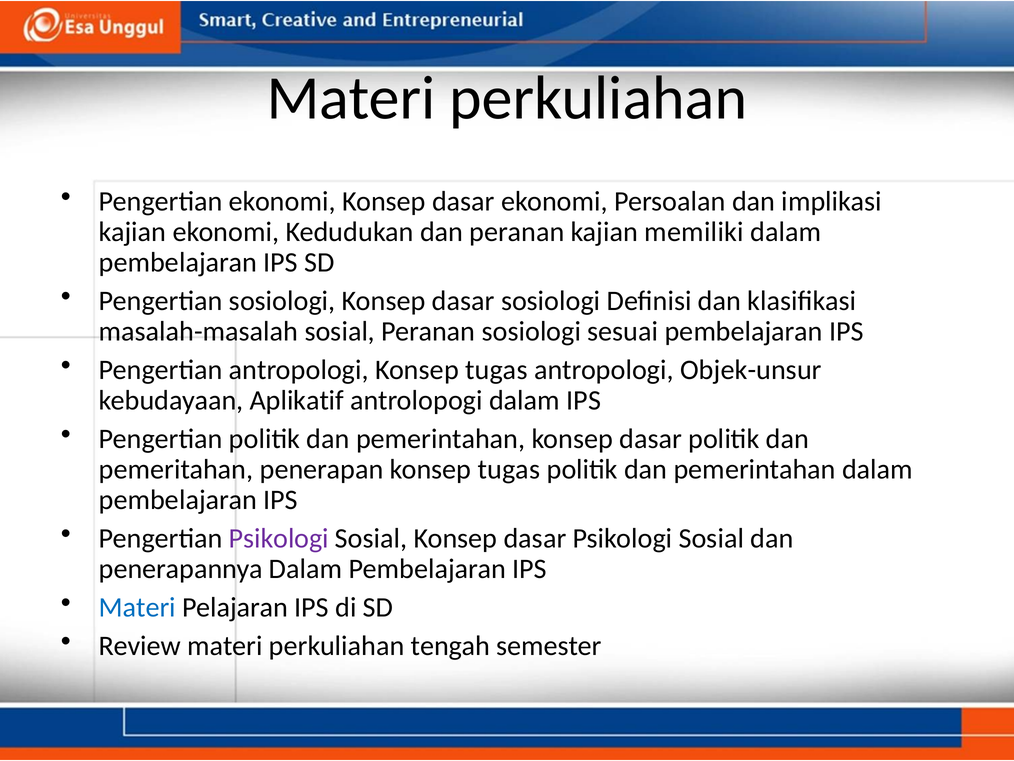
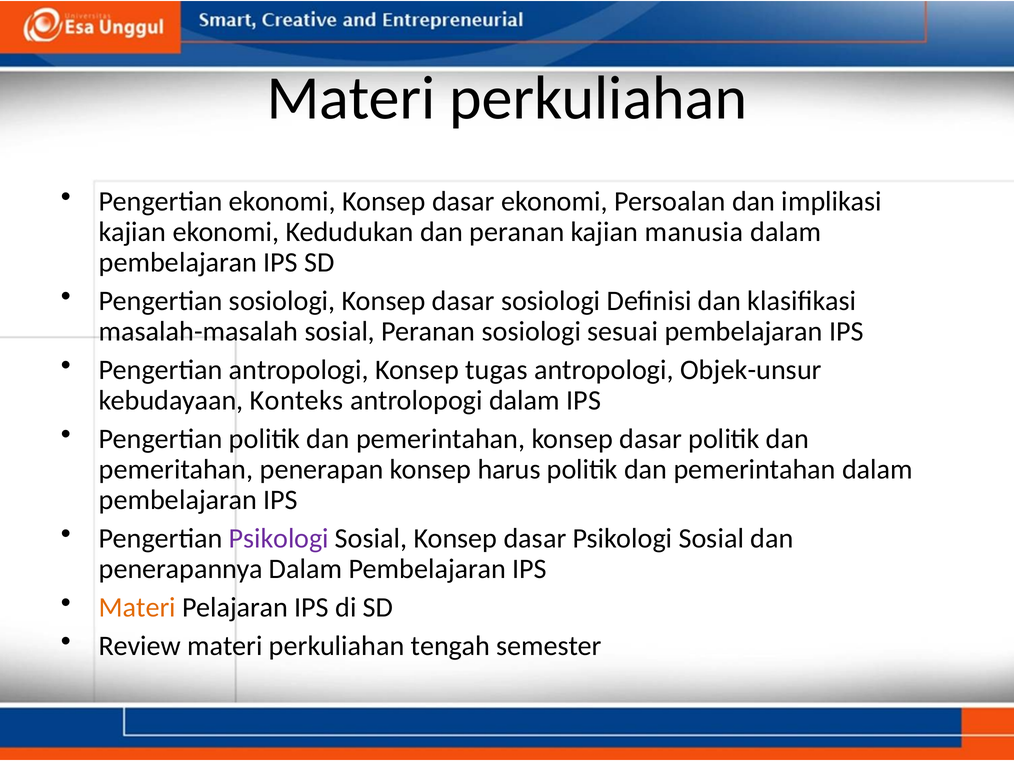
memiliki: memiliki -> manusia (694, 232)
Aplikatif: Aplikatif -> Konteks (297, 400)
penerapan konsep tugas: tugas -> harus (509, 469)
Materi colour: blue -> orange (137, 607)
